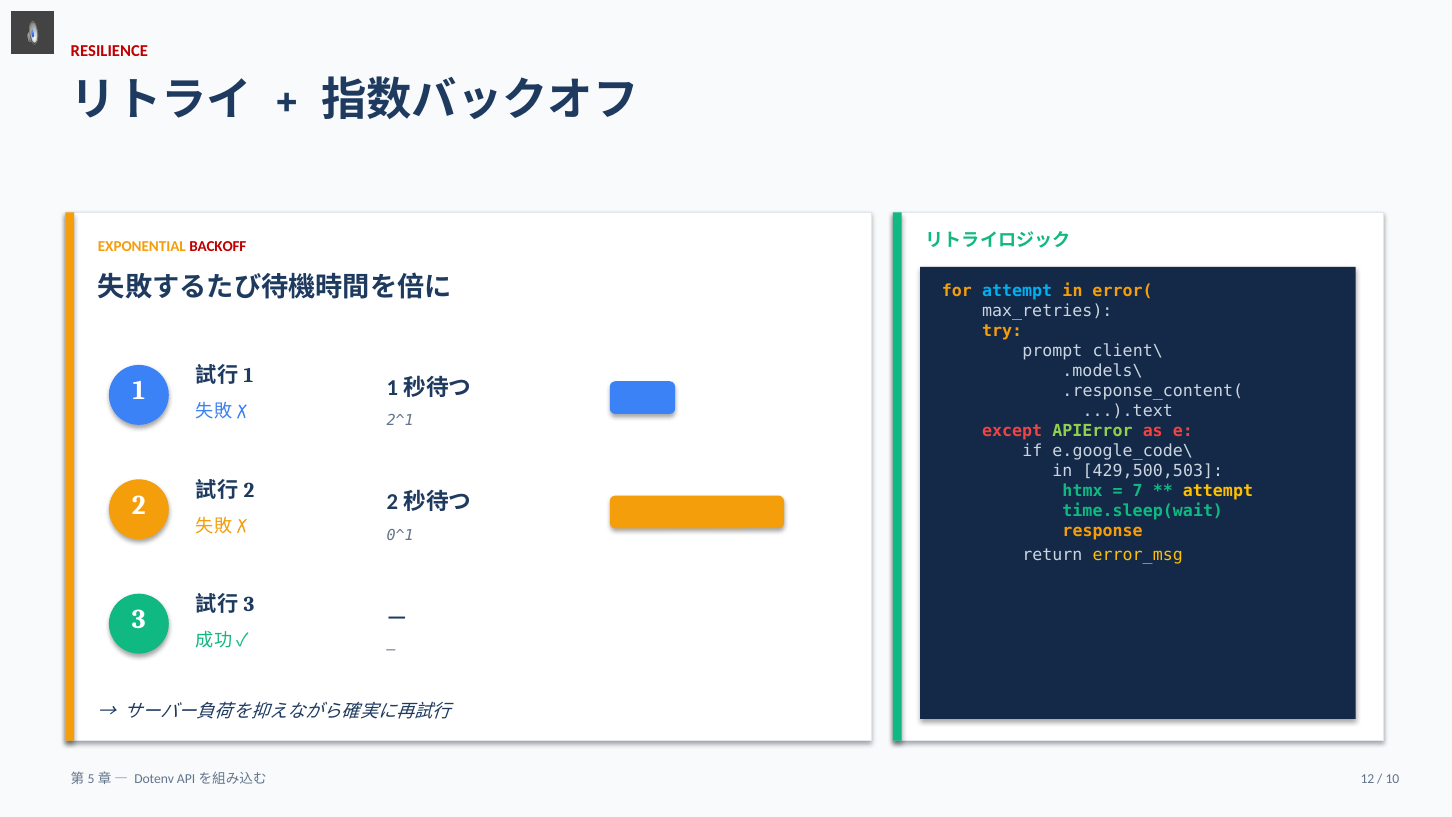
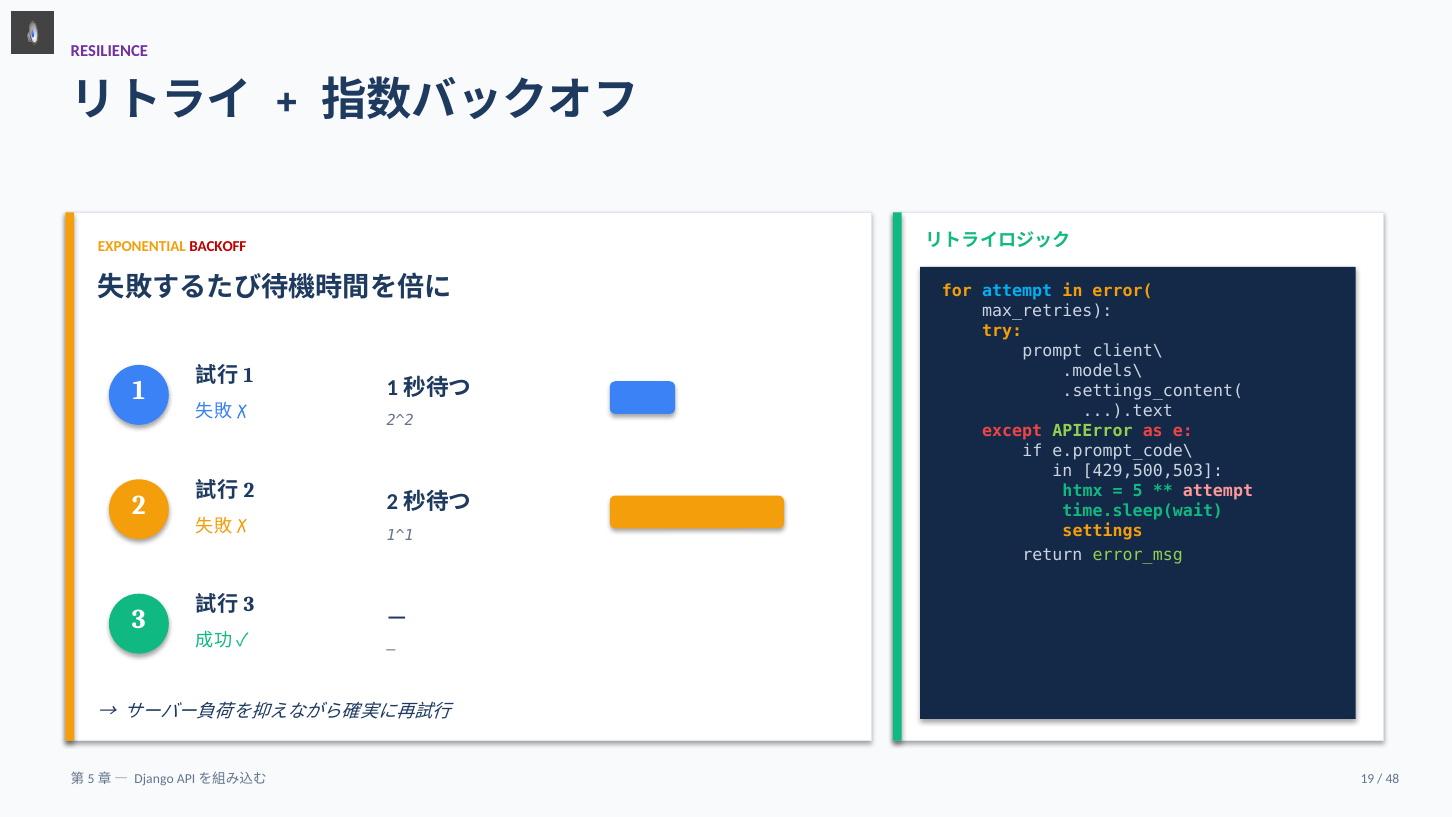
RESILIENCE colour: red -> purple (109, 51)
.response_content(: .response_content( -> .settings_content( (1153, 391)
2^1: 2^1 -> 2^2 (400, 421)
e.google_code\: e.google_code\ -> e.prompt_code\ (1123, 451)
7: 7 -> 5 (1138, 491)
attempt colour: yellow -> pink (1218, 491)
response: response -> settings (1103, 531)
0^1: 0^1 -> 1^1 (400, 535)
error_msg colour: yellow -> light green (1138, 555)
Dotenv: Dotenv -> Django (154, 779)
12: 12 -> 19 (1367, 779)
10: 10 -> 48 (1392, 779)
